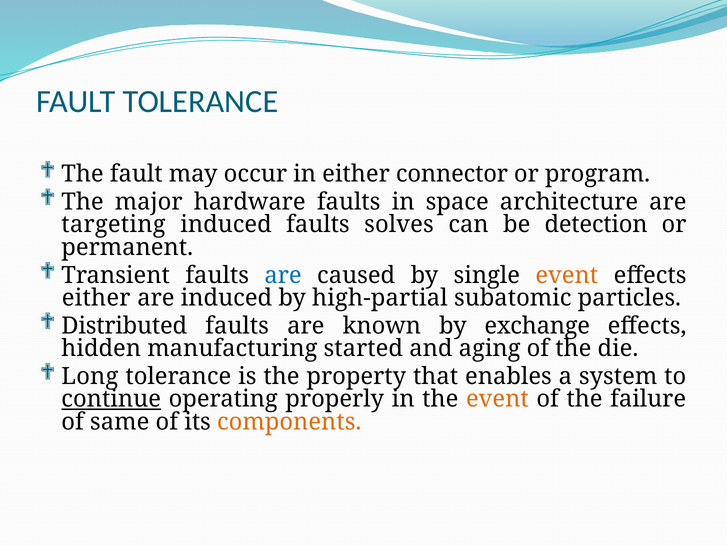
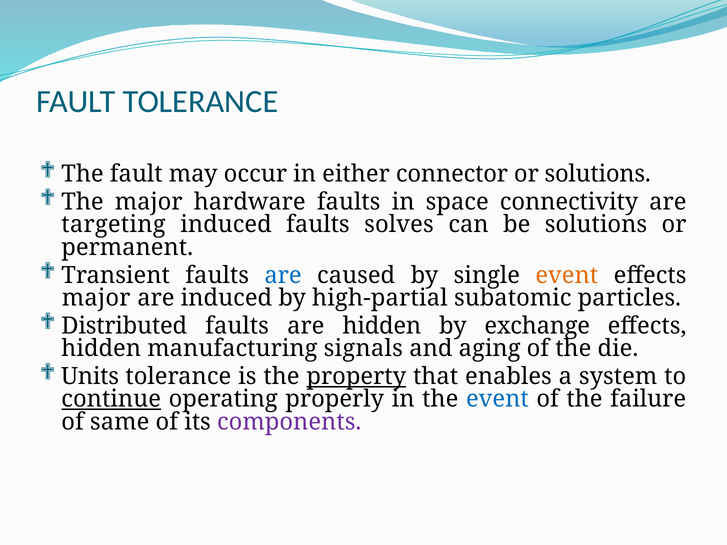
or program: program -> solutions (598, 174)
architecture: architecture -> connectivity (569, 202)
be detection: detection -> solutions (596, 225)
either: either -> major (96, 298)
are known: known -> hidden (382, 326)
started: started -> signals (363, 349)
Long: Long -> Units (90, 377)
property underline: none -> present (356, 377)
event colour: orange -> blue (497, 399)
components colour: orange -> purple (289, 422)
